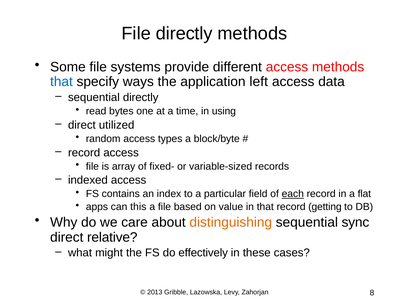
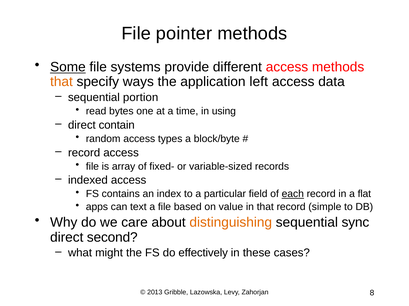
File directly: directly -> pointer (184, 34)
Some underline: none -> present (68, 67)
that colour: blue -> orange (61, 82)
sequential directly: directly -> portion (141, 98)
utilized: utilized -> contain (117, 125)
this: this -> text (138, 207)
getting: getting -> simple (325, 207)
relative: relative -> second (112, 238)
